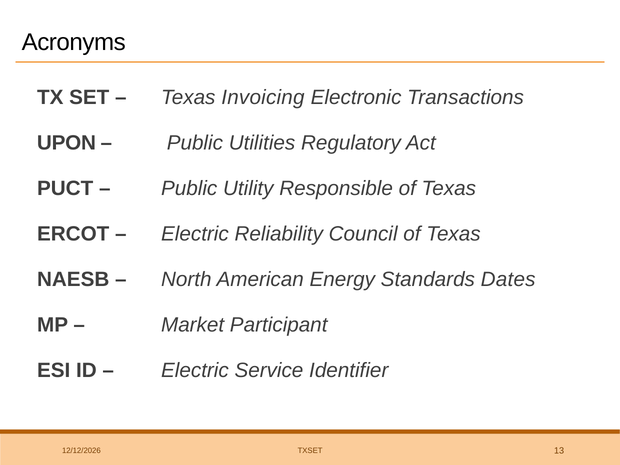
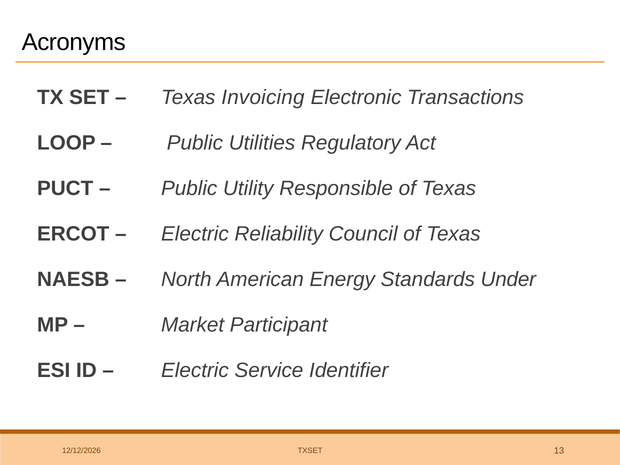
UPON: UPON -> LOOP (66, 143)
Dates: Dates -> Under (508, 279)
